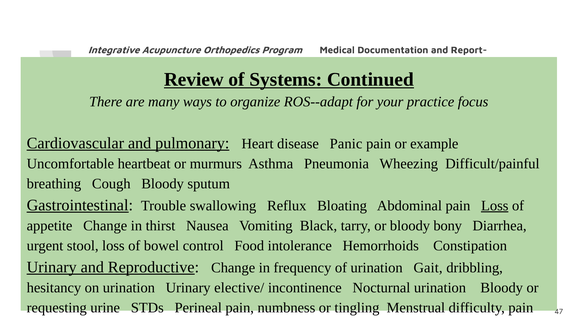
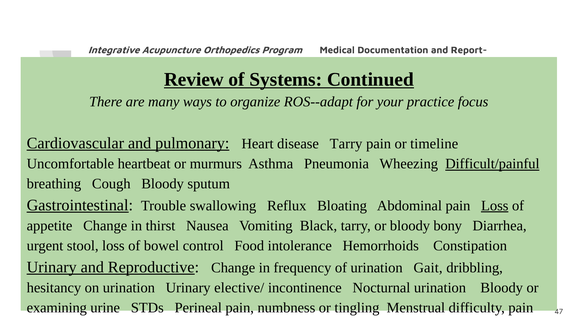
disease Panic: Panic -> Tarry (346, 144)
example: example -> timeline (434, 144)
Difficult/painful underline: none -> present (492, 164)
requesting: requesting -> examining (57, 308)
